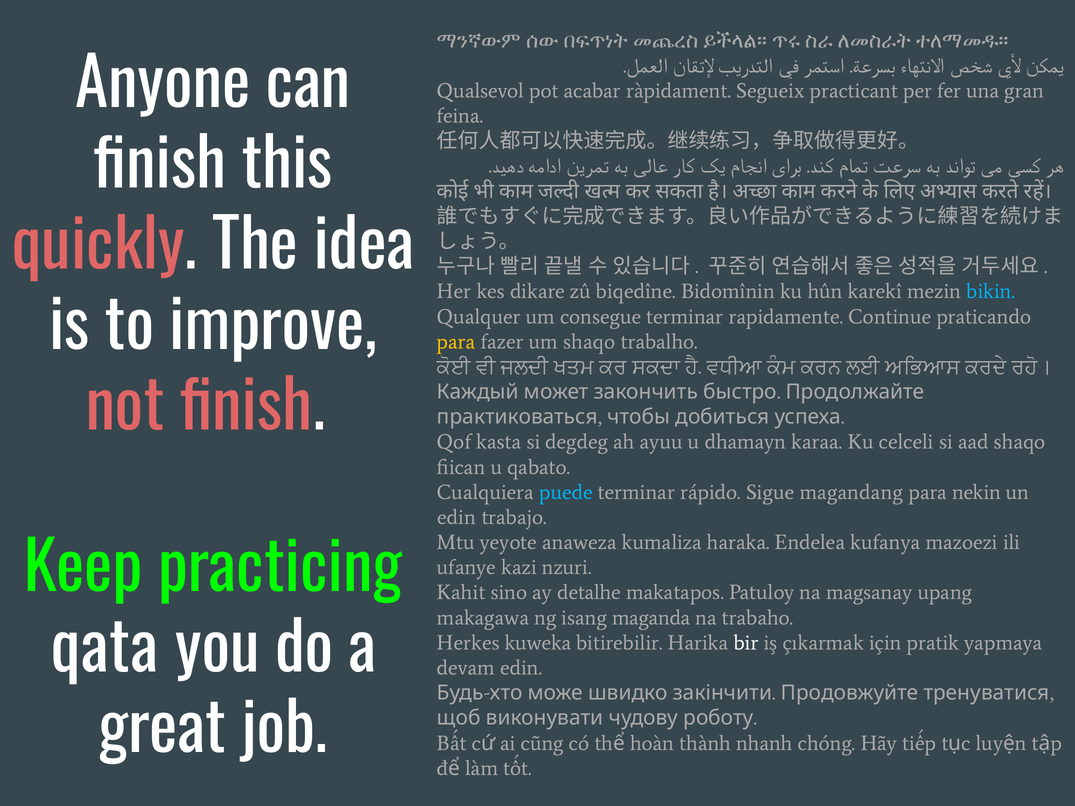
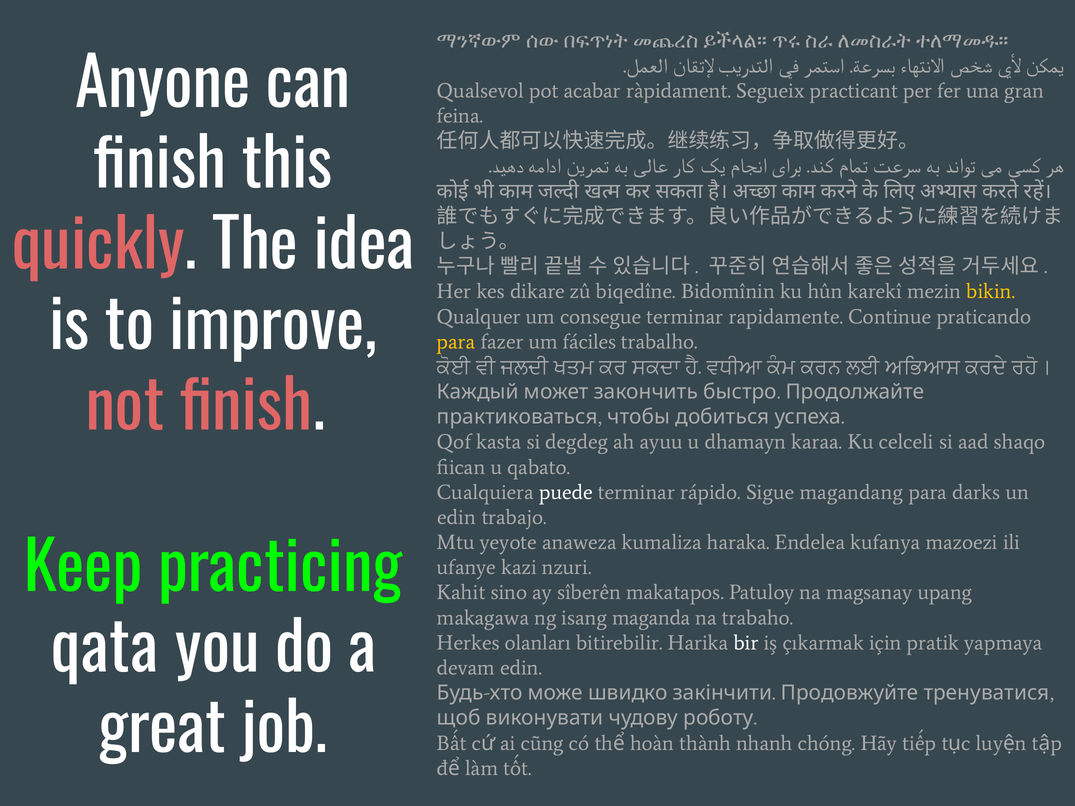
bikin colour: light blue -> yellow (991, 292)
um shaqo: shaqo -> fáciles (589, 342)
puede colour: light blue -> white (566, 492)
nekin: nekin -> darks (976, 492)
detalhe: detalhe -> sîberên (589, 593)
kuweka: kuweka -> olanları (538, 643)
